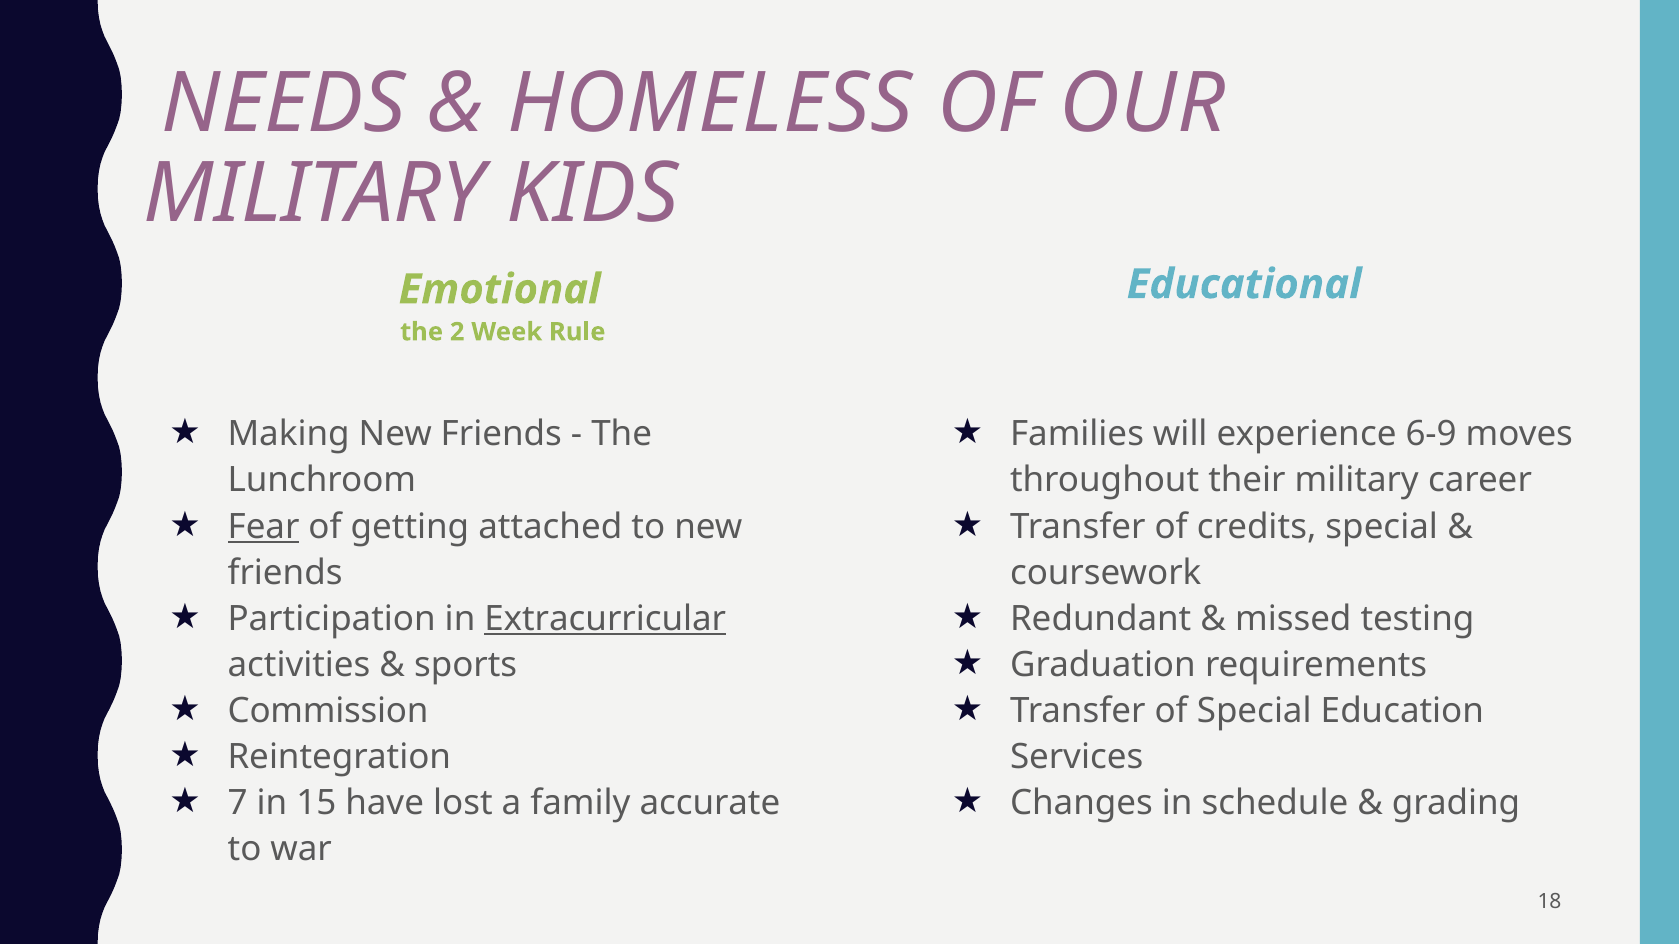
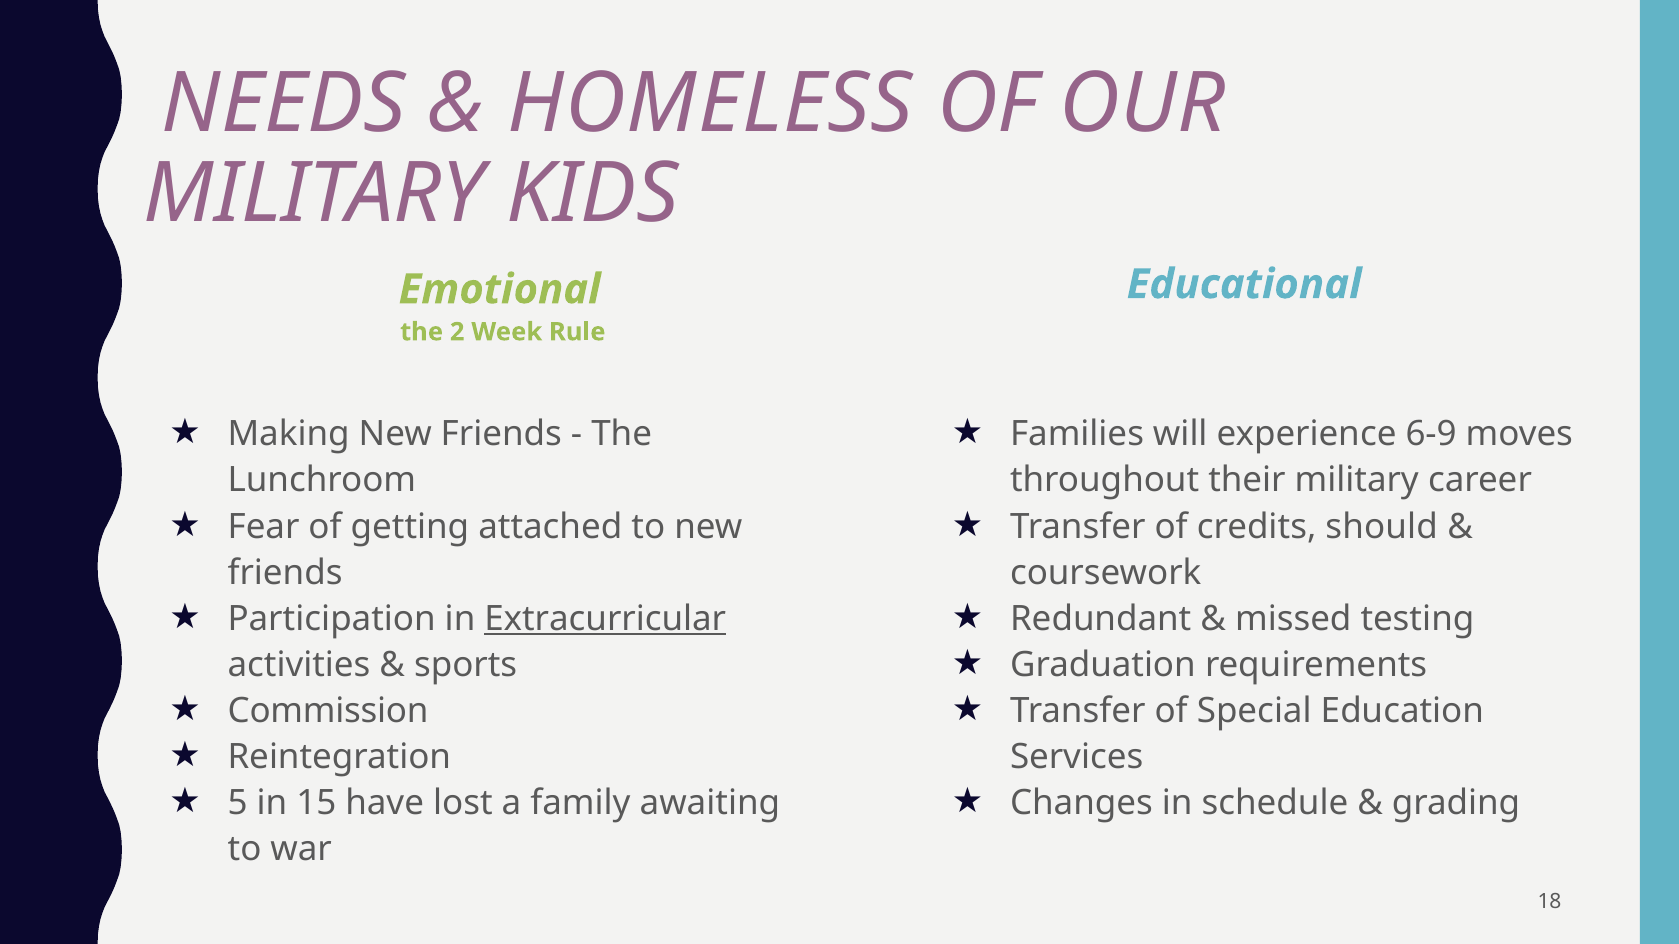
Fear underline: present -> none (264, 527)
credits special: special -> should (1382, 527)
7: 7 -> 5 (238, 804)
accurate: accurate -> awaiting (710, 804)
